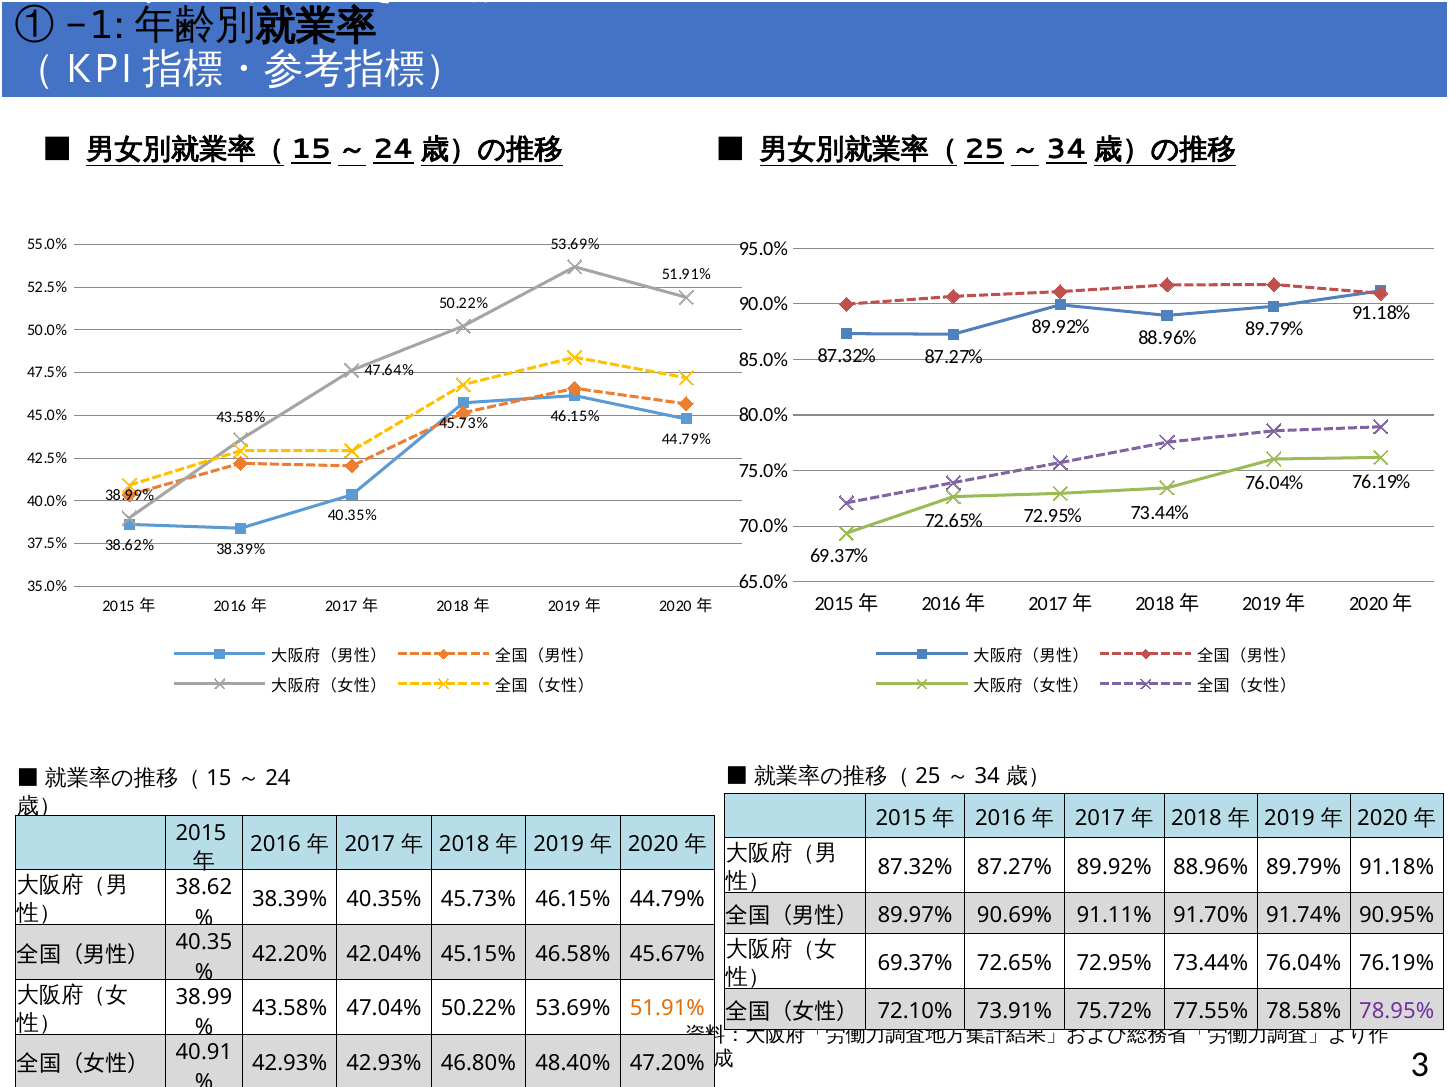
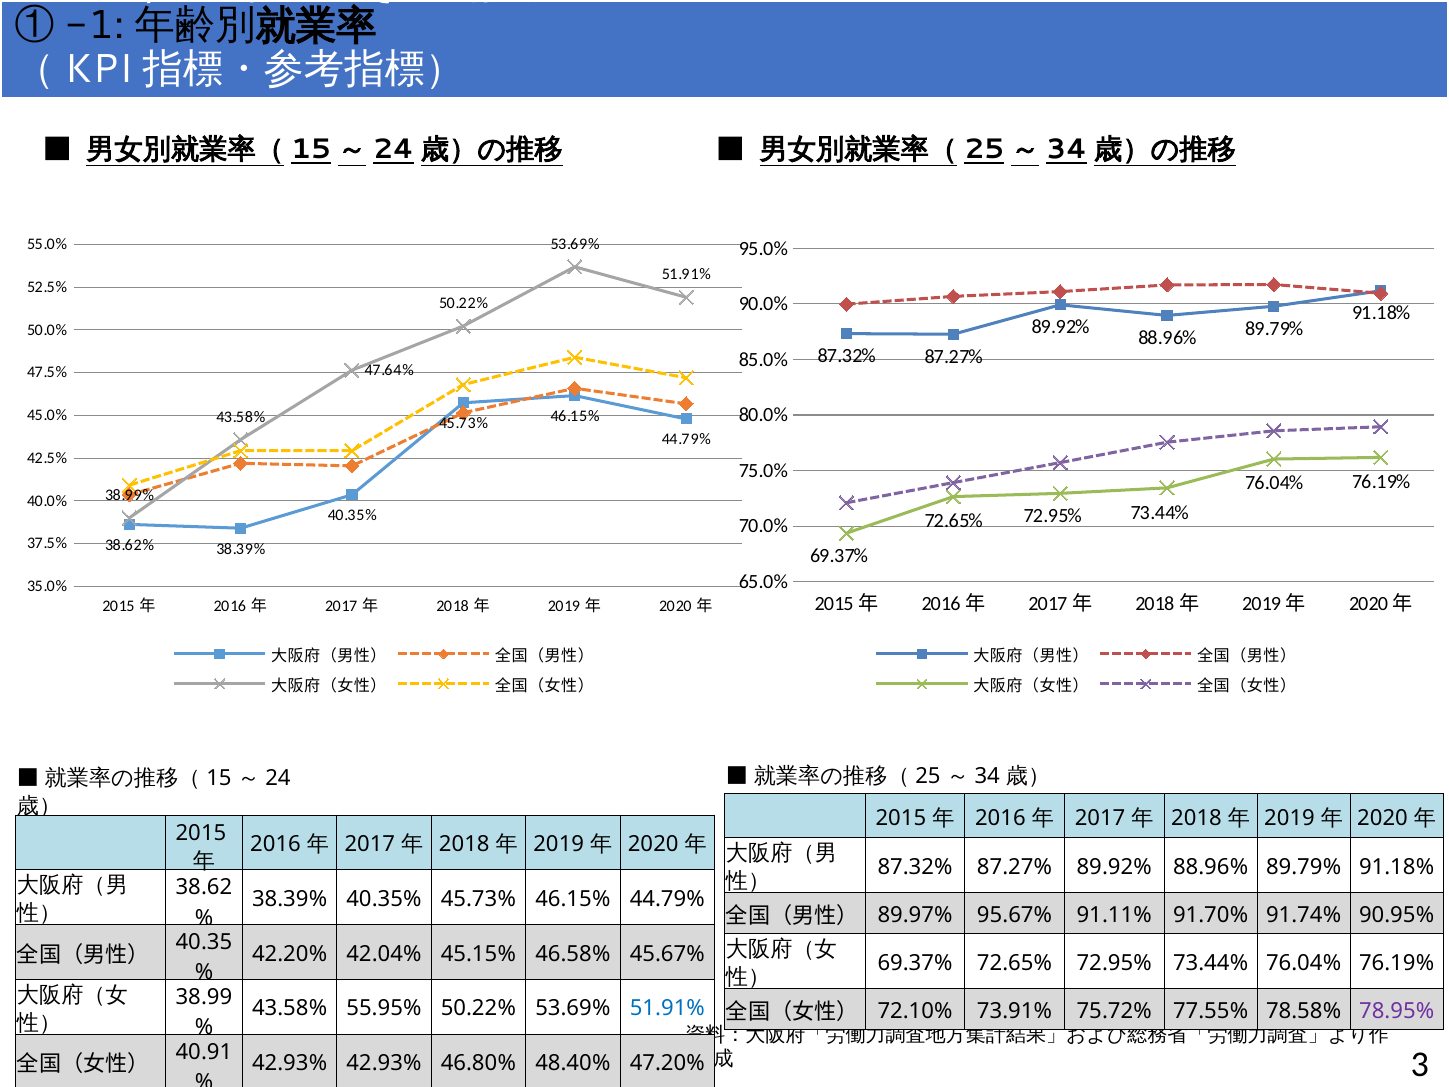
90.69%: 90.69% -> 95.67% (1015, 915)
47.04%: 47.04% -> 55.95% (384, 1008)
51.91% colour: orange -> blue (667, 1008)
